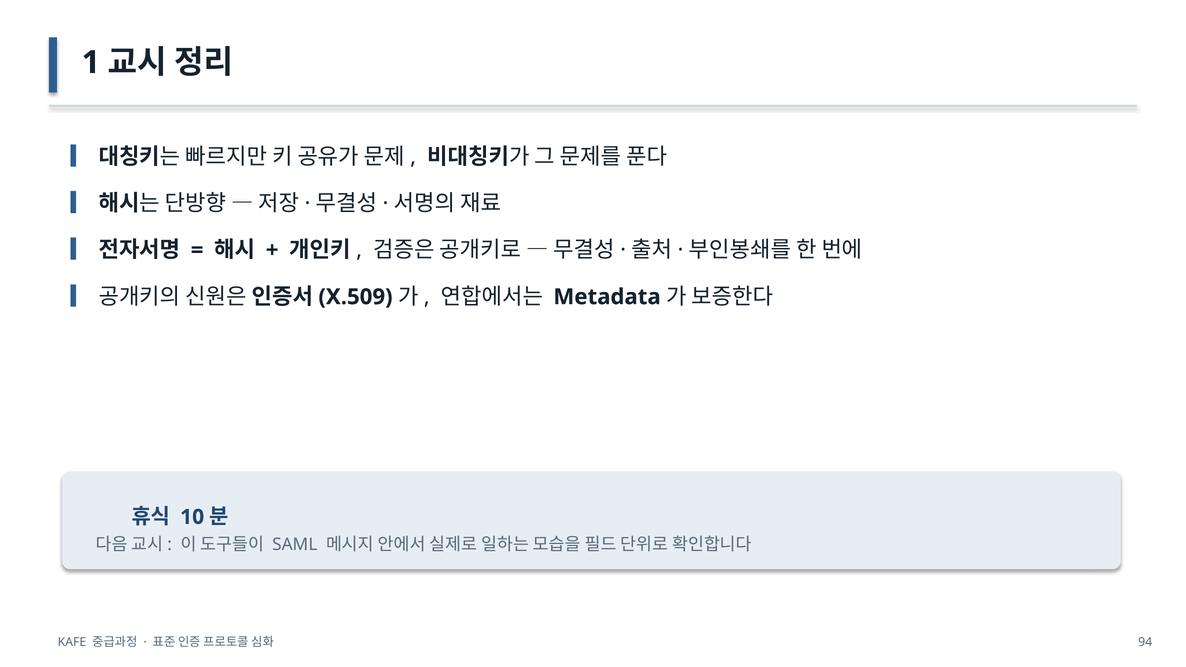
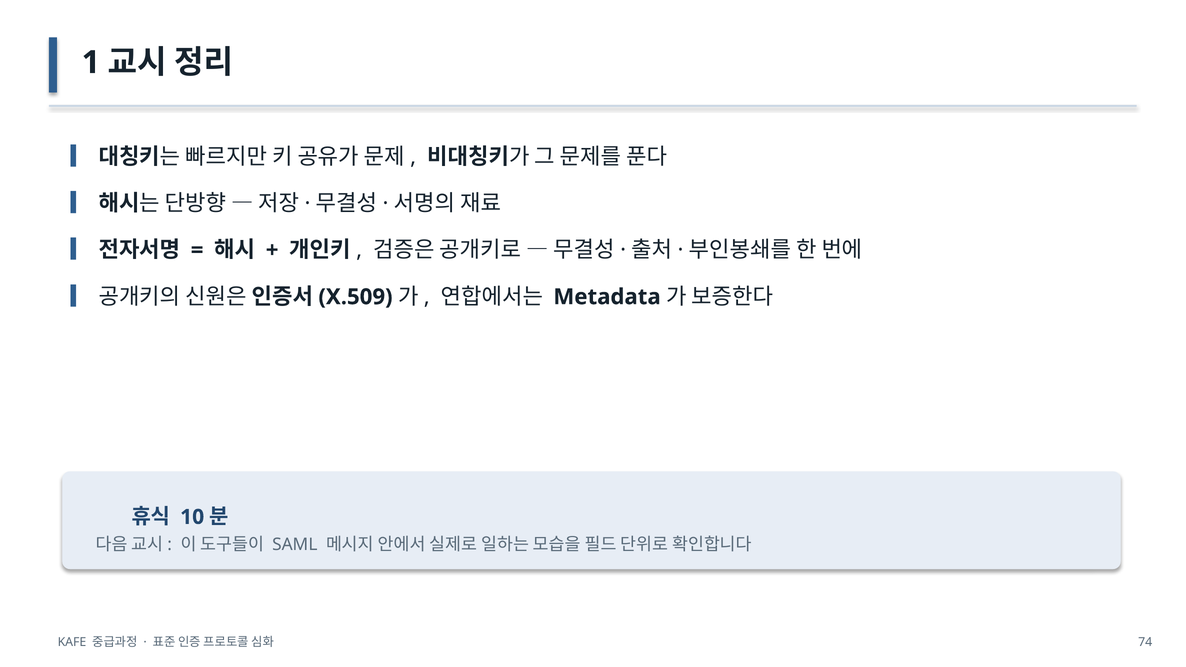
94: 94 -> 74 (1145, 642)
